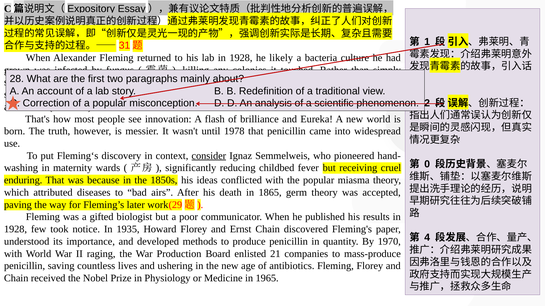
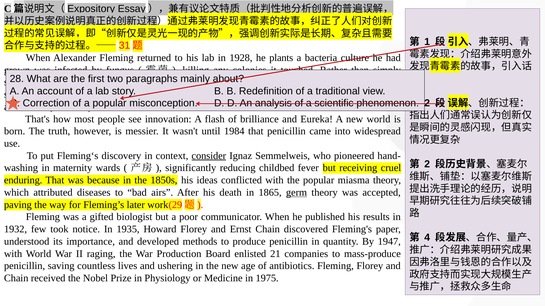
likely: likely -> plants (281, 58)
1978: 1978 -> 1984 (234, 131)
0: 0 -> 2 (427, 164)
germ underline: none -> present (297, 193)
1928: 1928 -> 1932 (15, 230)
1970: 1970 -> 1947 (389, 242)
1965: 1965 -> 1975 (267, 279)
